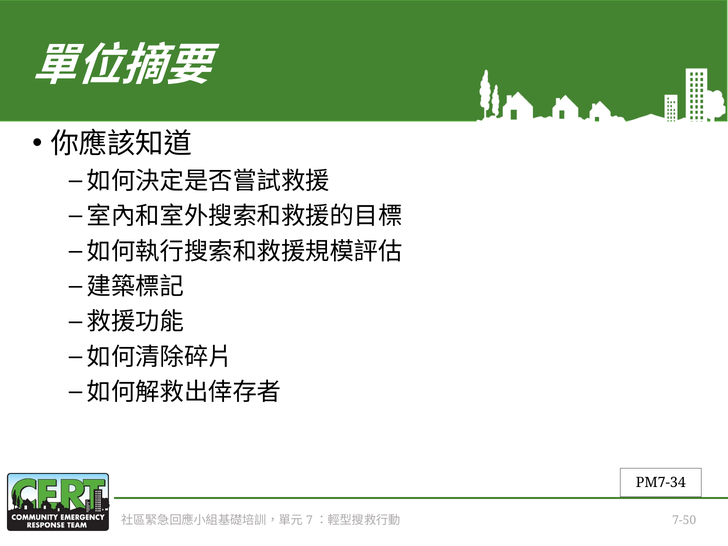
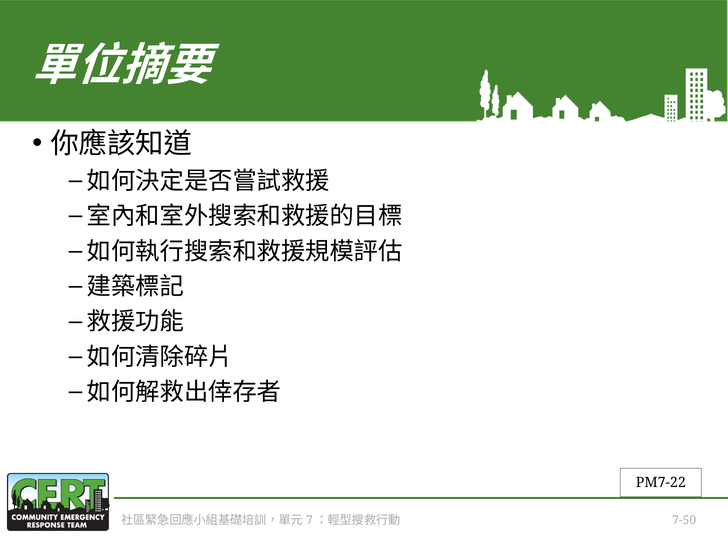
PM7-34: PM7-34 -> PM7-22 (661, 482)
